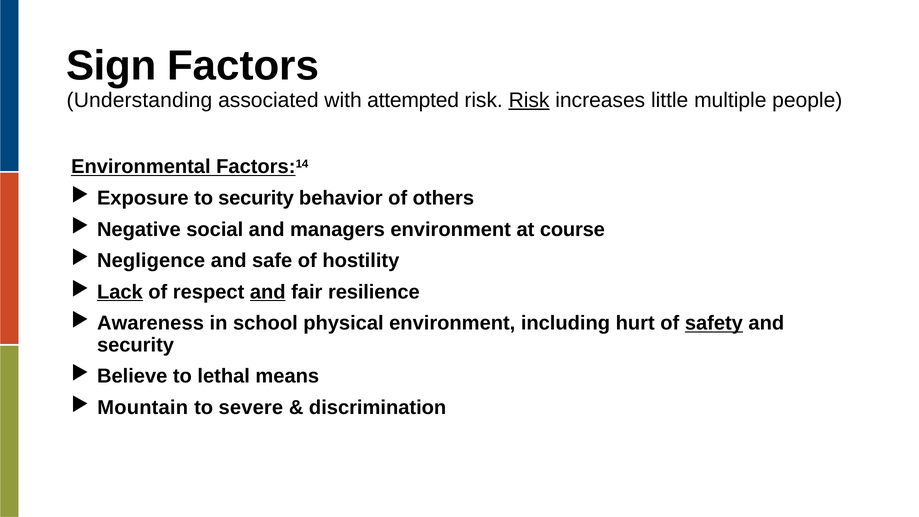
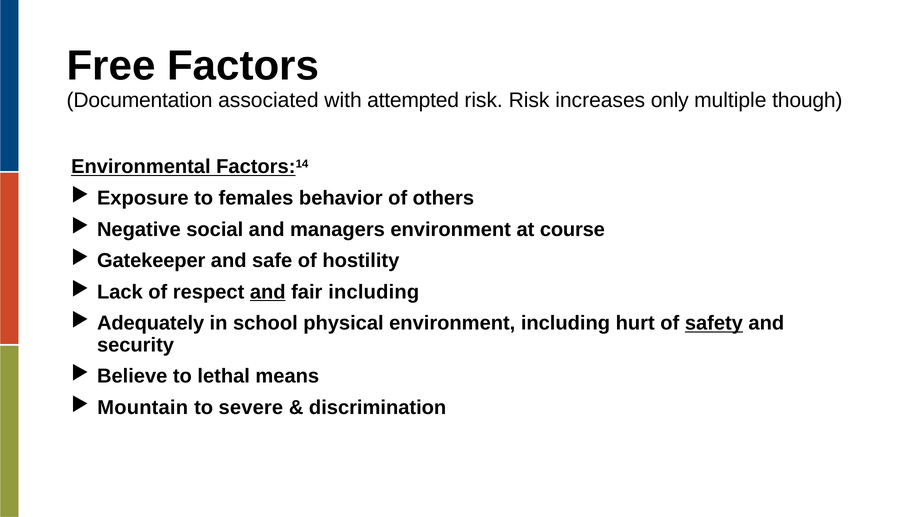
Sign: Sign -> Free (111, 66)
Understanding: Understanding -> Documentation (140, 100)
Risk underline: present -> none (529, 100)
little: little -> only (670, 100)
people: people -> though (807, 100)
to security: security -> females (256, 198)
Negligence: Negligence -> Gatekeeper (151, 261)
Lack underline: present -> none (120, 292)
fair resilience: resilience -> including (374, 292)
Awareness: Awareness -> Adequately (151, 323)
